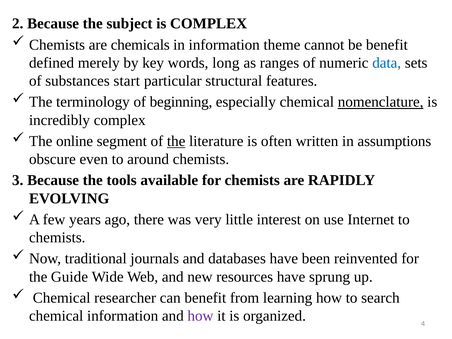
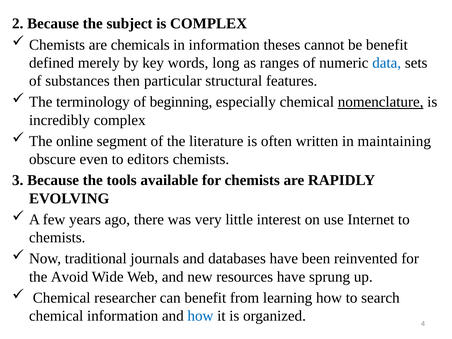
theme: theme -> theses (282, 45)
start: start -> then (127, 81)
the underline: present -> none (176, 141)
assumptions: assumptions -> maintaining (394, 141)
around: around -> editors (148, 159)
Guide: Guide -> Avoid (70, 277)
how colour: purple -> blue (200, 316)
